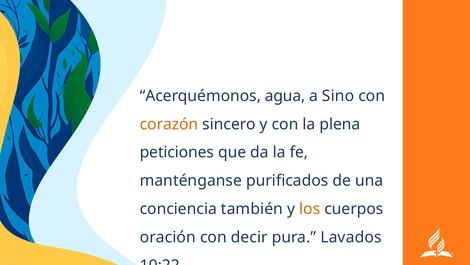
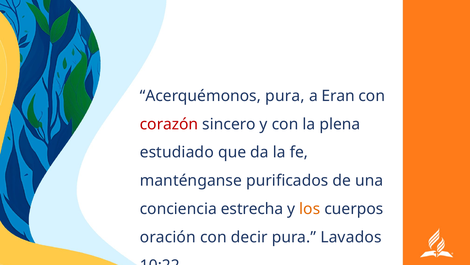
Acerquémonos agua: agua -> pura (285, 96)
Sino: Sino -> Eran (338, 96)
corazón colour: orange -> red (169, 124)
peticiones: peticiones -> estudiado (177, 152)
también: también -> estrecha (252, 208)
